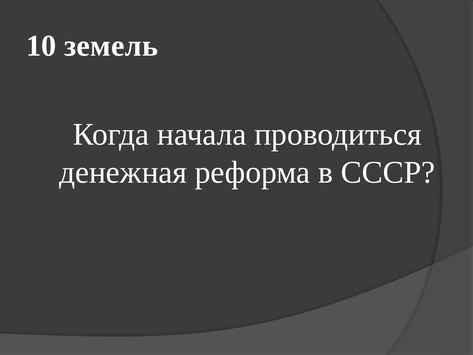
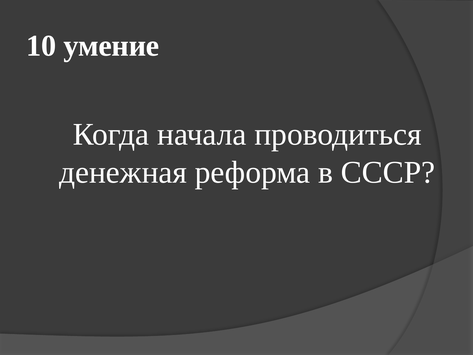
земель: земель -> умение (111, 46)
